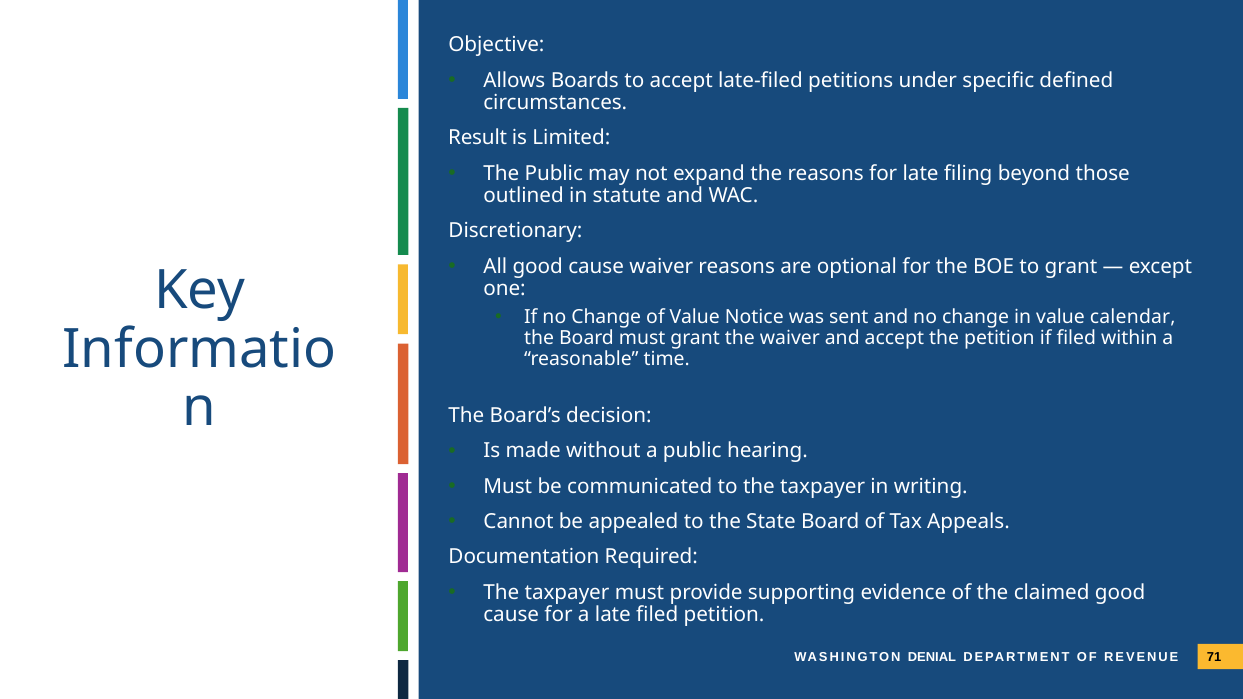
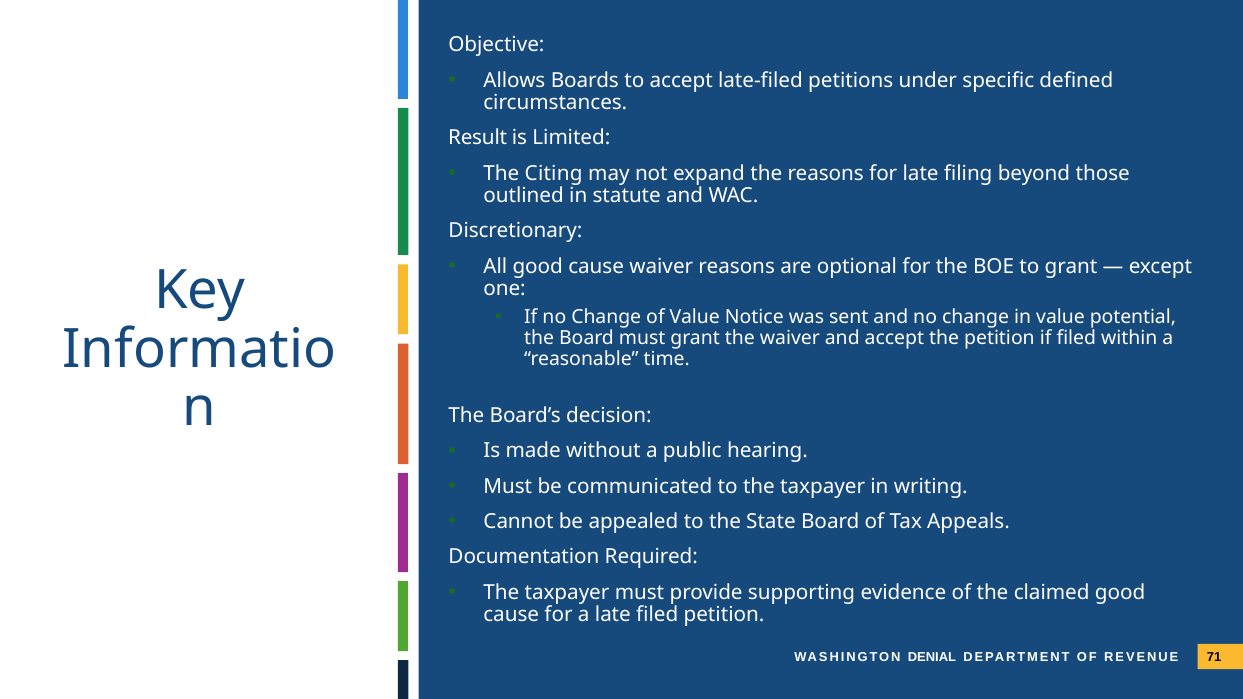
The Public: Public -> Citing (554, 173)
calendar: calendar -> potential (1133, 317)
